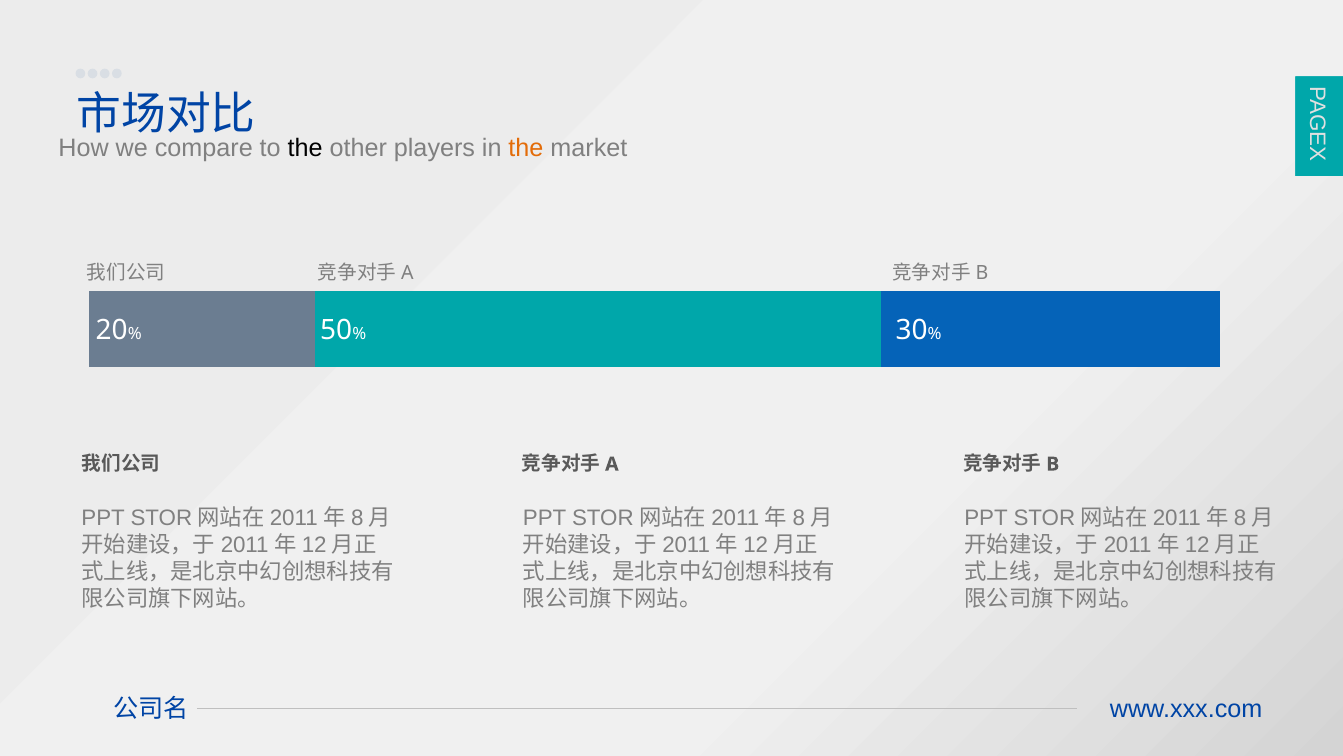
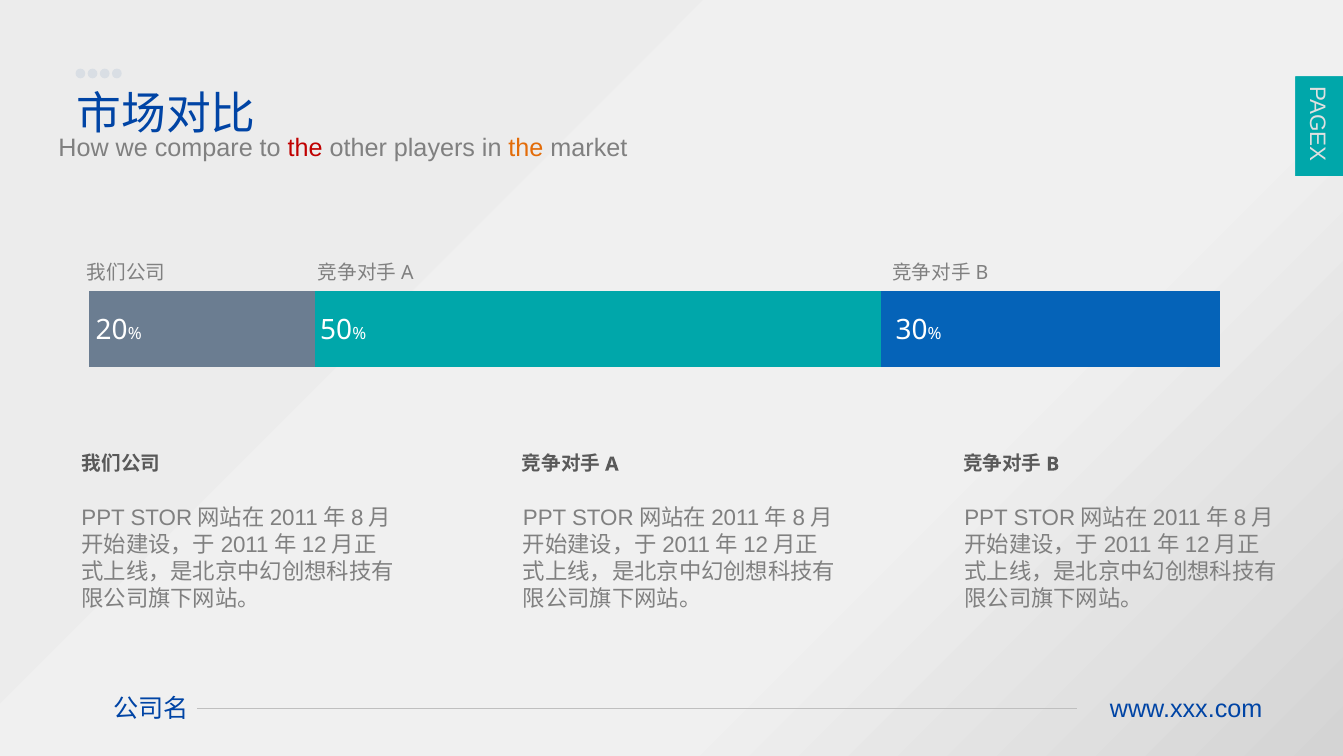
the colour: black -> red (305, 148)
